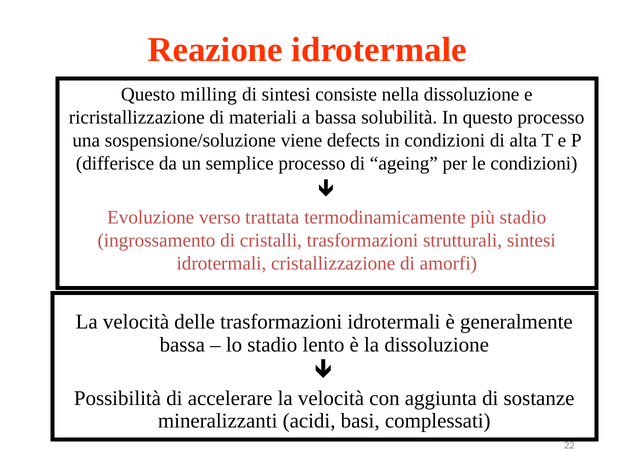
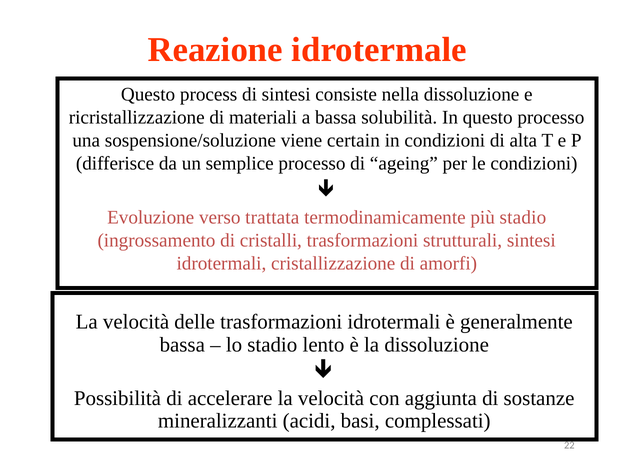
milling: milling -> process (209, 94)
defects: defects -> certain (353, 141)
